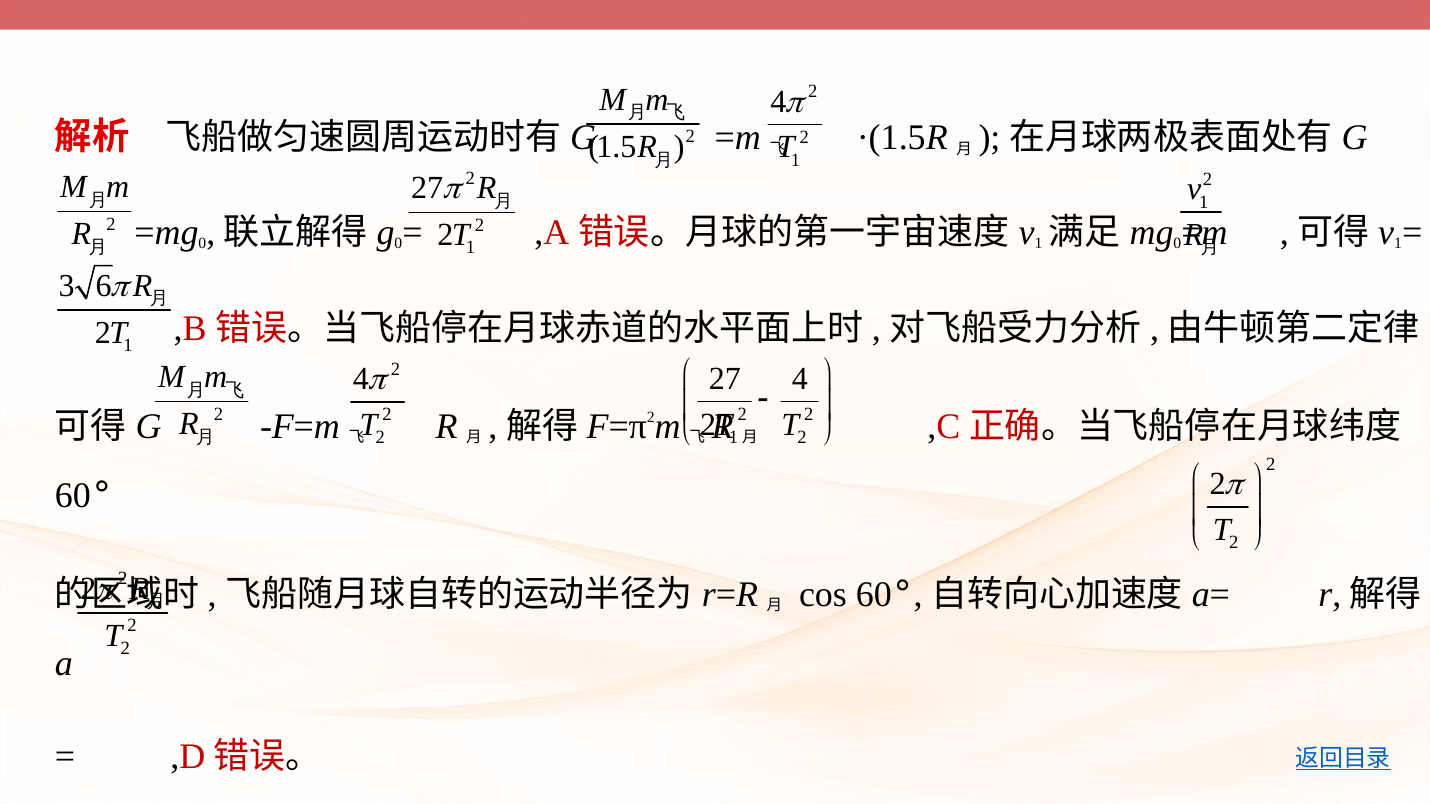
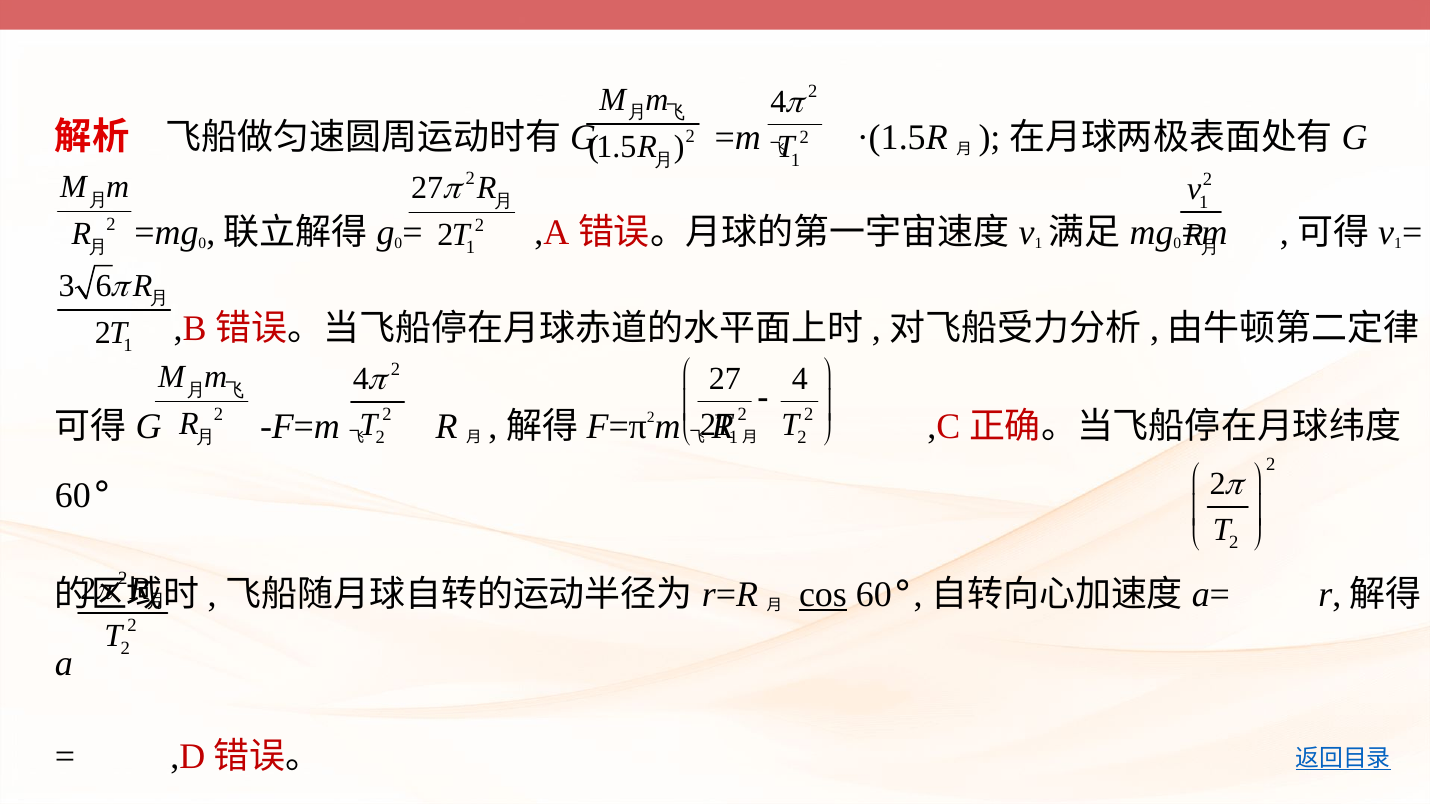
cos underline: none -> present (823, 595)
